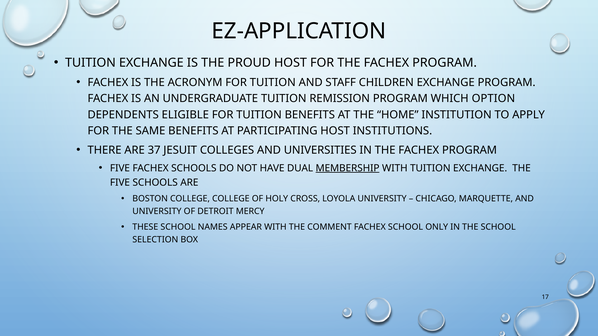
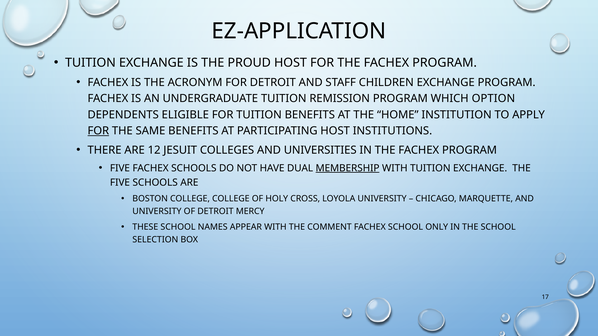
ACRONYM FOR TUITION: TUITION -> DETROIT (273, 83)
FOR underline: none -> present (98, 131)
37: 37 -> 12 (154, 150)
